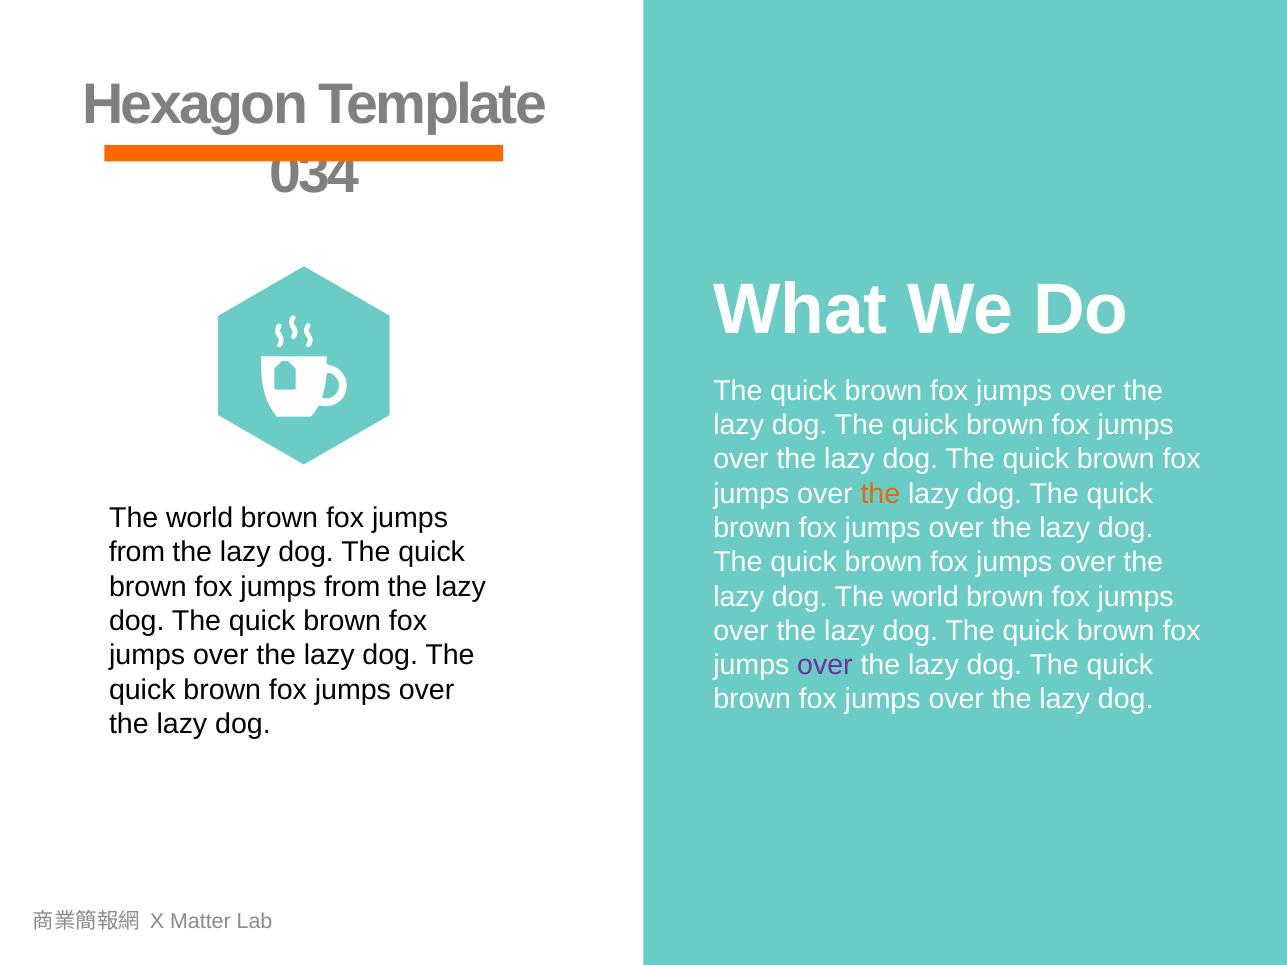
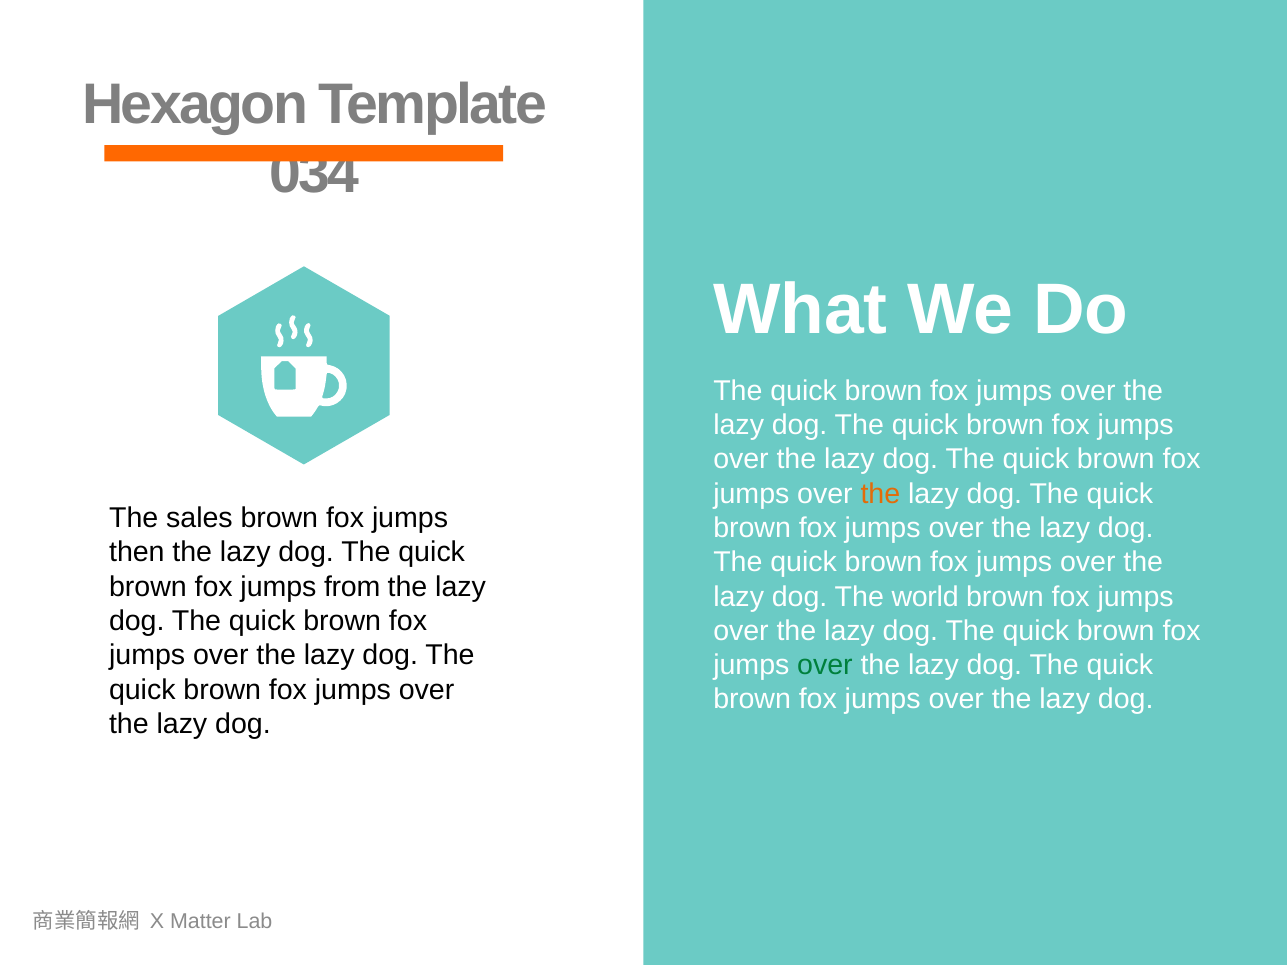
world: world -> sales (199, 518)
from: from -> then (137, 553)
over colour: purple -> green (825, 665)
